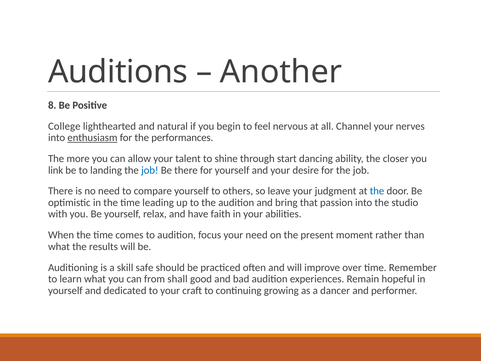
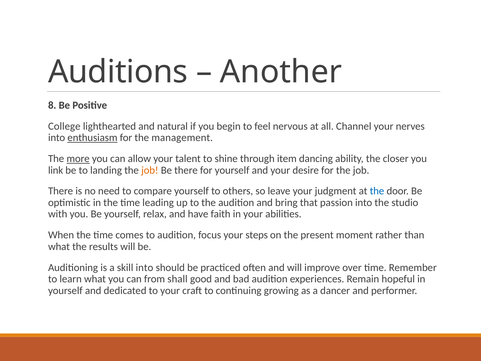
performances: performances -> management (182, 138)
more underline: none -> present (78, 159)
start: start -> item (287, 159)
job colour: blue -> orange (150, 170)
your need: need -> steps (257, 235)
skill safe: safe -> into (144, 267)
